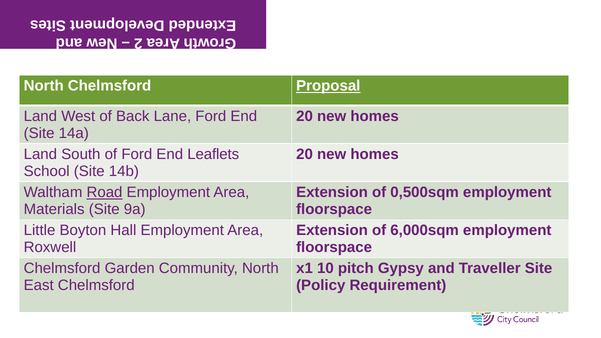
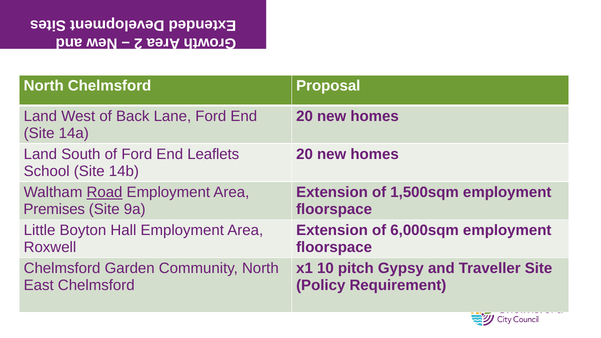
Proposal underline: present -> none (328, 86)
0,500sqm: 0,500sqm -> 1,500sqm (425, 192)
Materials: Materials -> Premises (54, 209)
